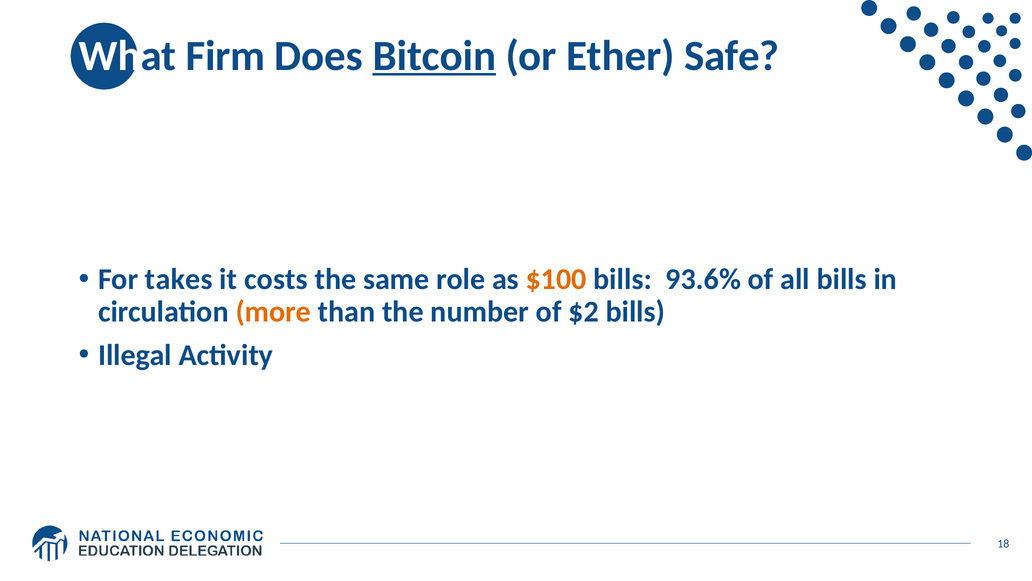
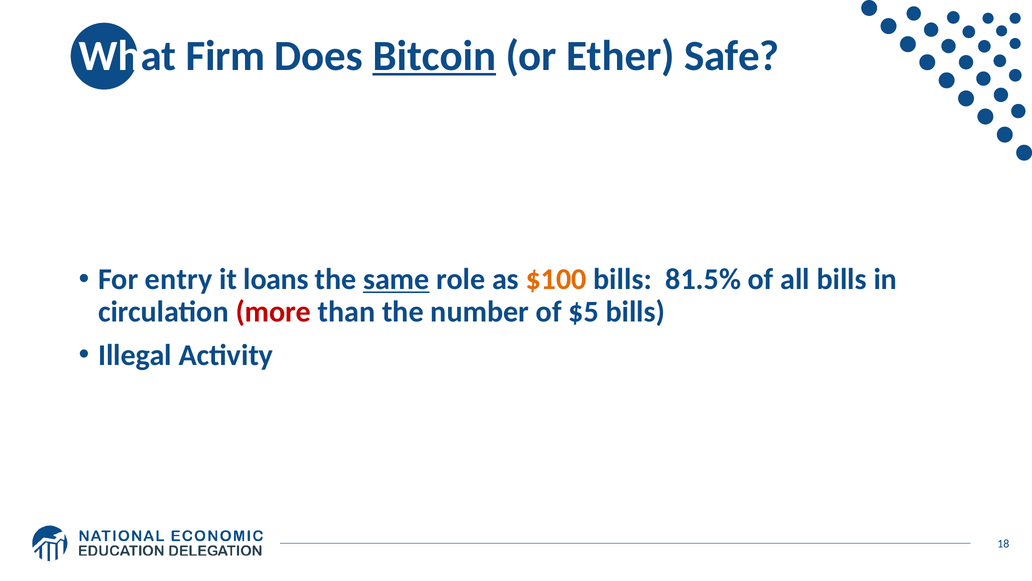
takes: takes -> entry (179, 279)
costs: costs -> loans (276, 279)
same underline: none -> present (396, 279)
93.6%: 93.6% -> 81.5% (703, 279)
more colour: orange -> red (273, 312)
$2: $2 -> $5 (584, 312)
